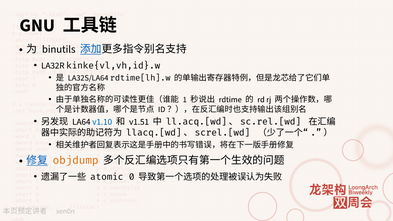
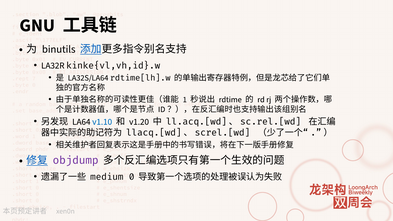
v1.51: v1.51 -> v1.20 (139, 122)
objdump colour: orange -> purple (76, 160)
atomic: atomic -> medium (107, 177)
